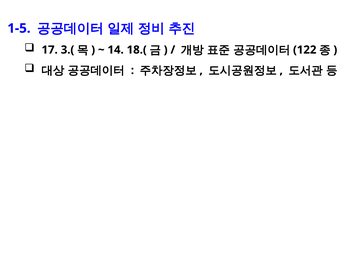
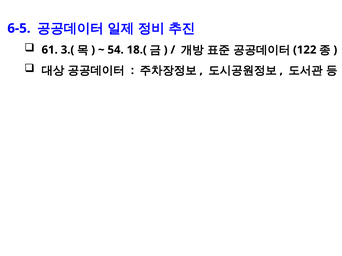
1-5: 1-5 -> 6-5 (19, 28)
17: 17 -> 61 (50, 50)
14: 14 -> 54 (116, 50)
